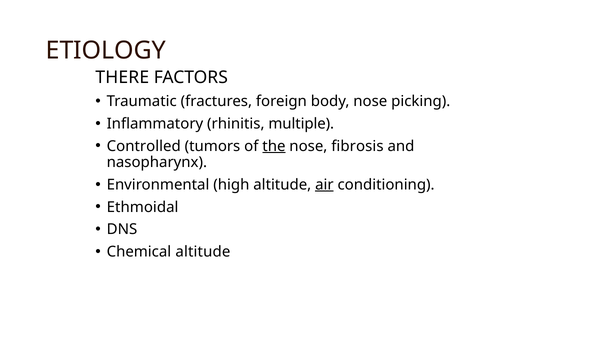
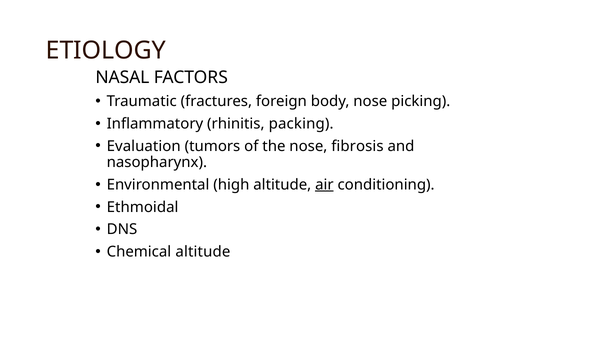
THERE: THERE -> NASAL (122, 78)
multiple: multiple -> packing (301, 124)
Controlled: Controlled -> Evaluation (144, 146)
the underline: present -> none (274, 146)
